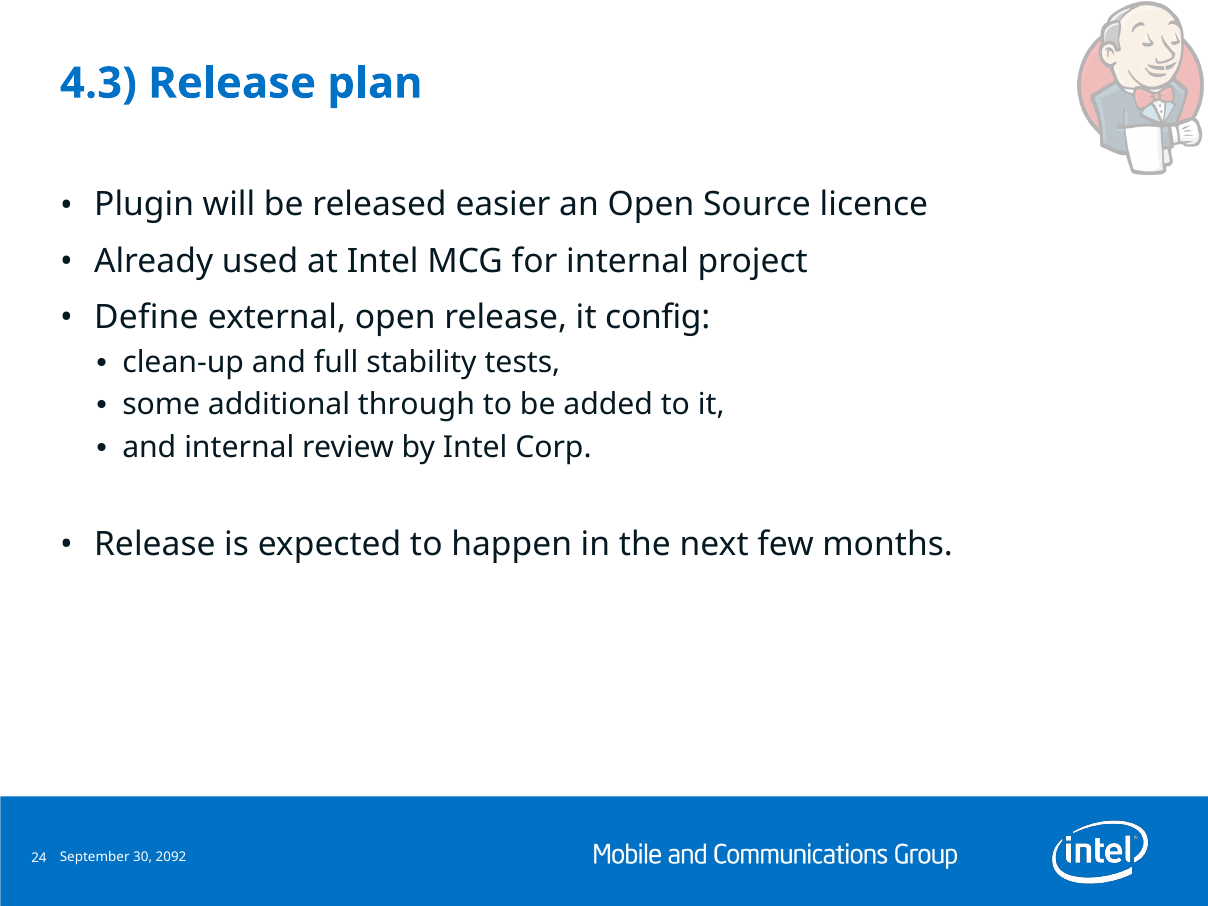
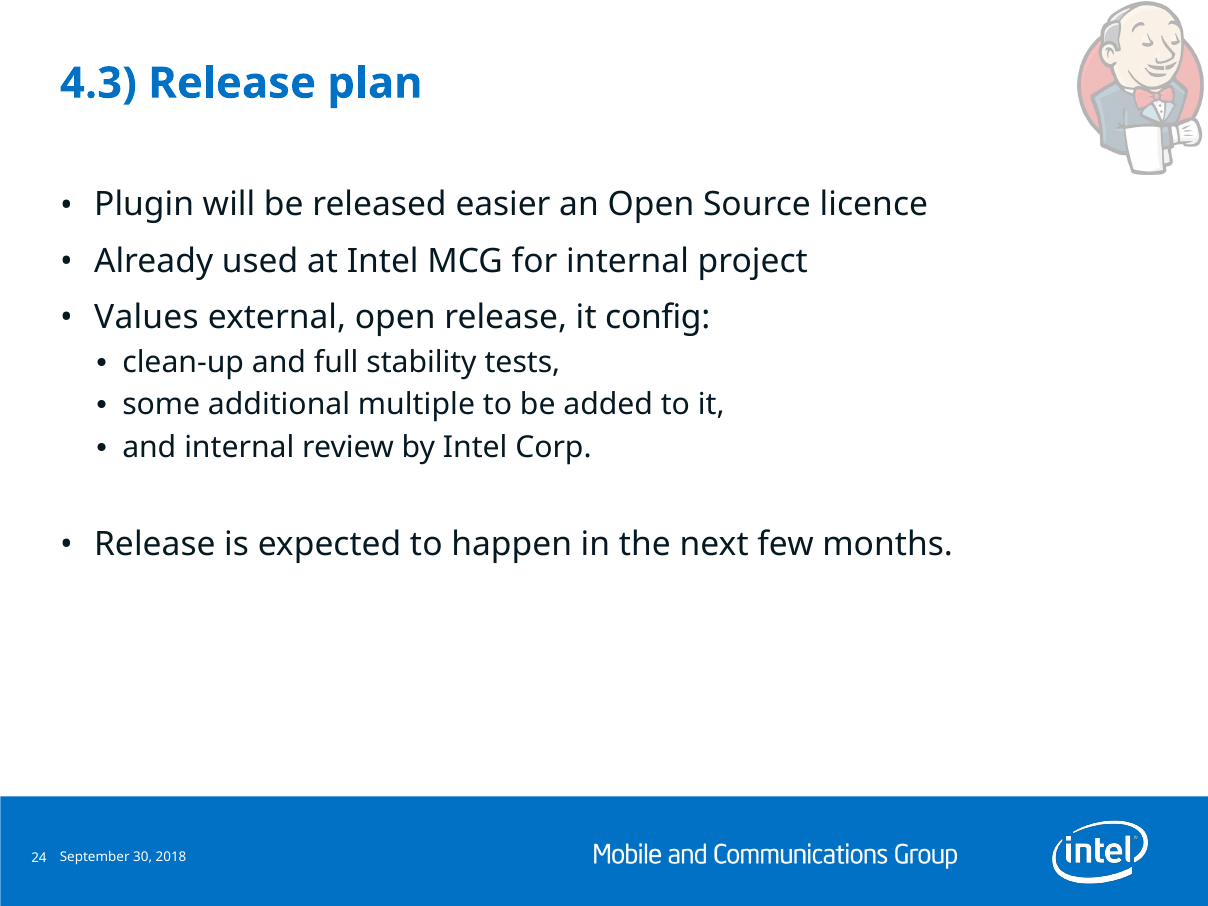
Define: Define -> Values (146, 318)
through: through -> multiple (416, 405)
2092: 2092 -> 2018 (171, 857)
